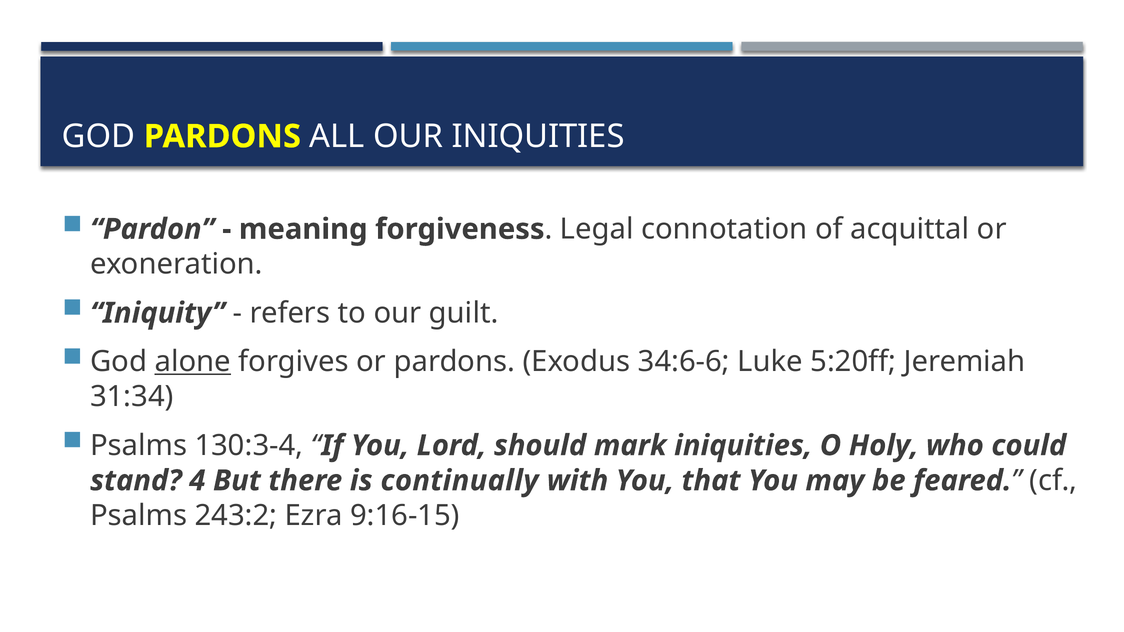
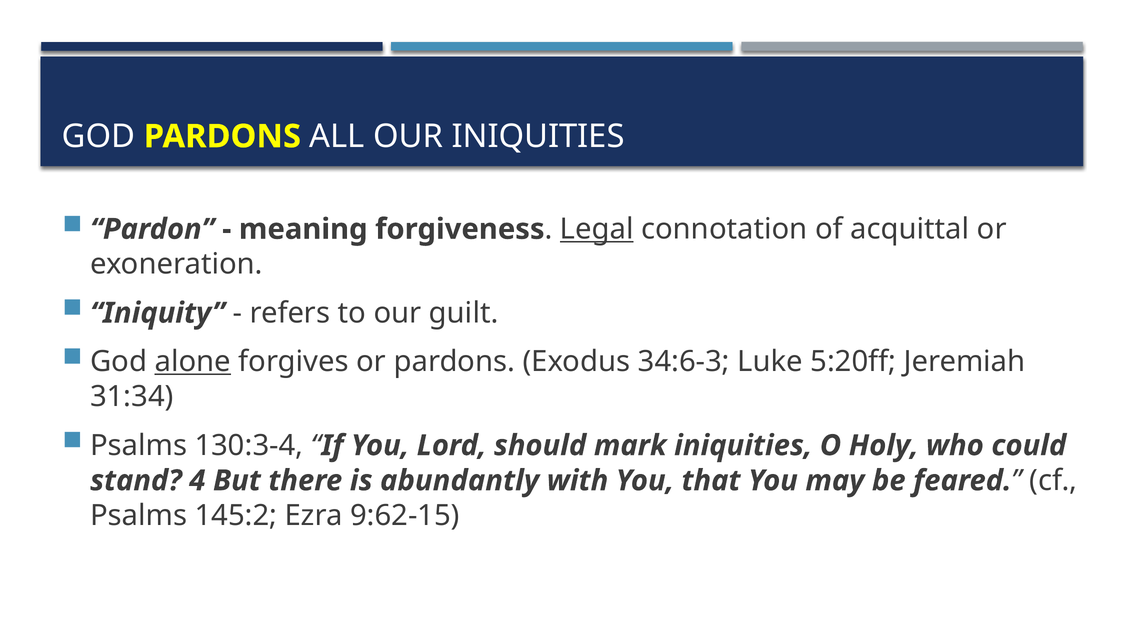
Legal underline: none -> present (597, 229)
34:6-6: 34:6-6 -> 34:6-3 (684, 362)
continually: continually -> abundantly (460, 481)
243:2: 243:2 -> 145:2 (236, 516)
9:16-15: 9:16-15 -> 9:62-15 (405, 516)
